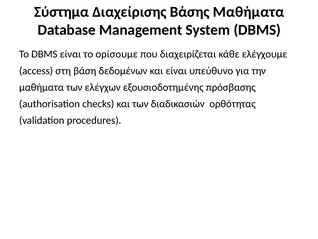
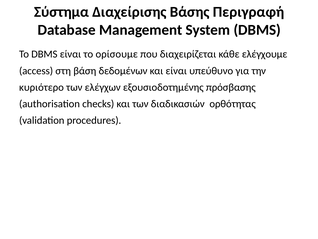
Βάσης Μαθήματα: Μαθήματα -> Περιγραφή (249, 12)
μαθήματα: μαθήματα -> κυριότερο (41, 87)
